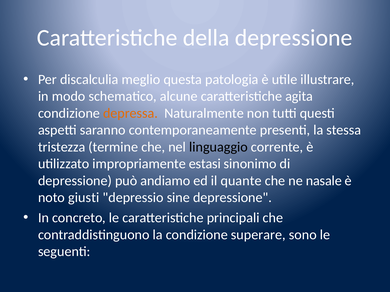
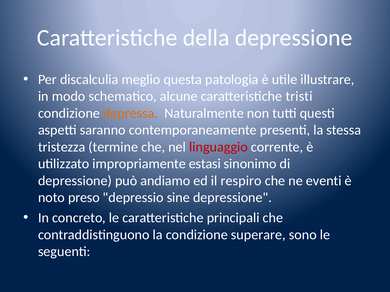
agita: agita -> tristi (299, 97)
linguaggio colour: black -> red (218, 147)
quante: quante -> respiro (241, 181)
nasale: nasale -> eventi (324, 181)
giusti: giusti -> preso (84, 198)
